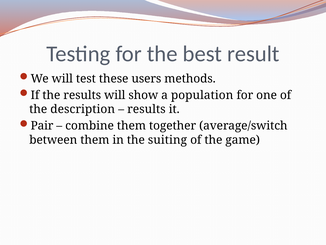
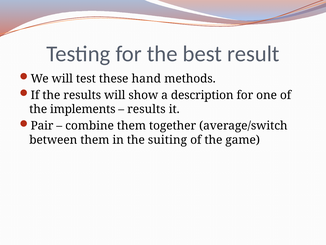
users: users -> hand (146, 78)
population: population -> description (202, 95)
description: description -> implements (83, 109)
